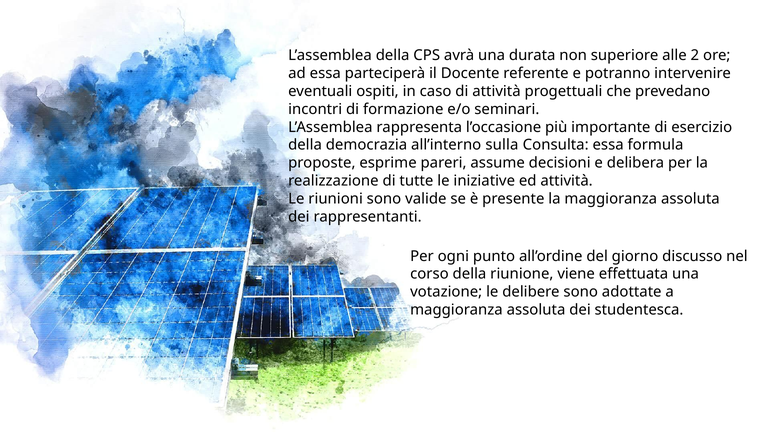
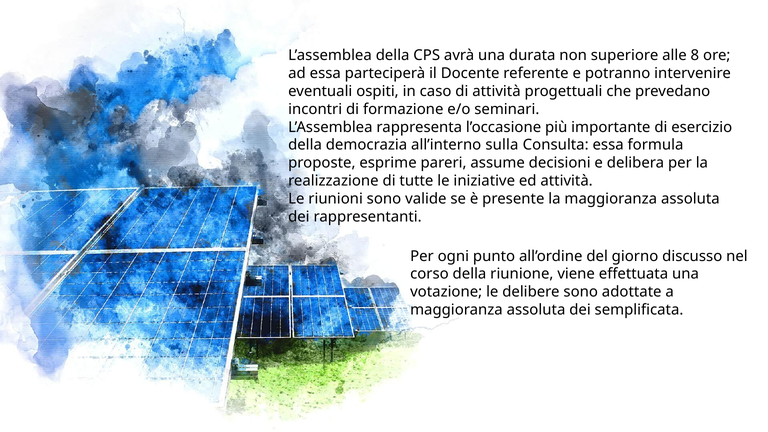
2: 2 -> 8 (695, 55)
studentesca: studentesca -> semplificata (639, 310)
